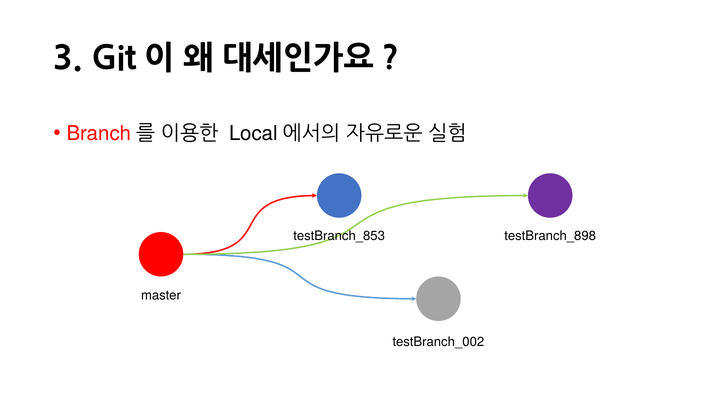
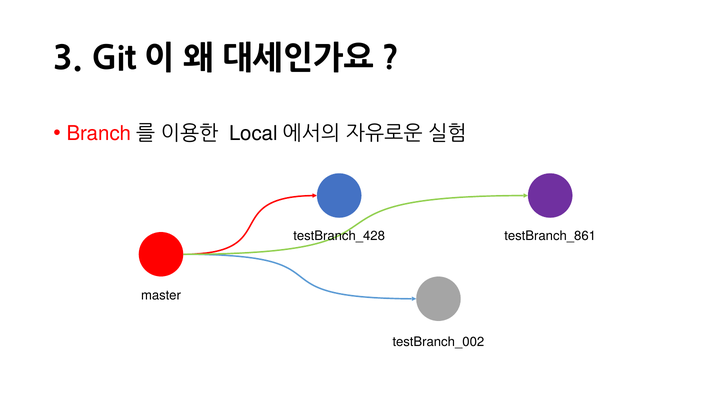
testBranch_898: testBranch_898 -> testBranch_861 (550, 236)
testBranch_853: testBranch_853 -> testBranch_428 (339, 236)
